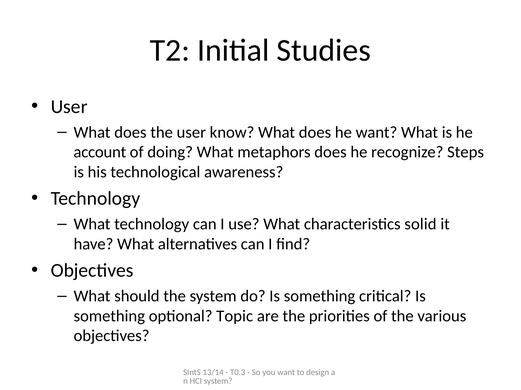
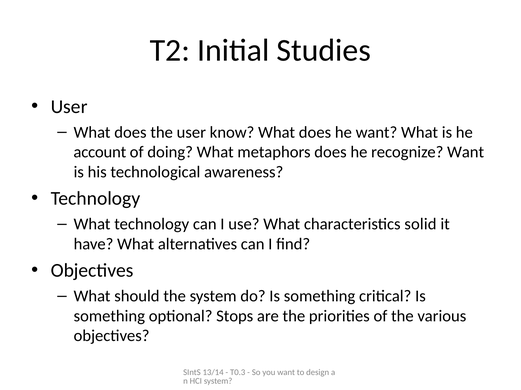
recognize Steps: Steps -> Want (466, 152)
Topic: Topic -> Stops (235, 317)
